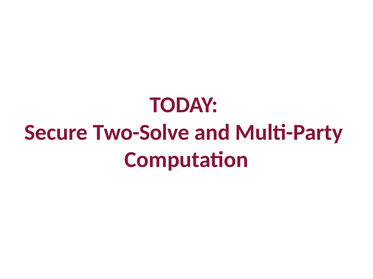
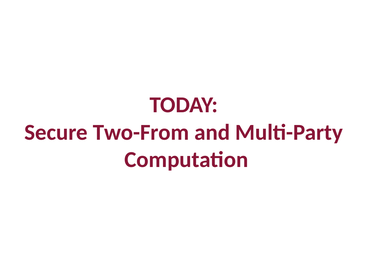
Two-Solve: Two-Solve -> Two-From (141, 133)
